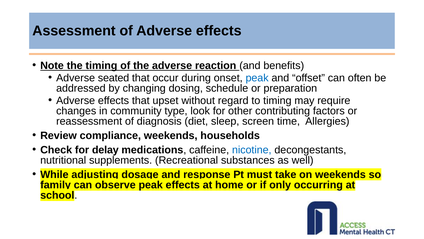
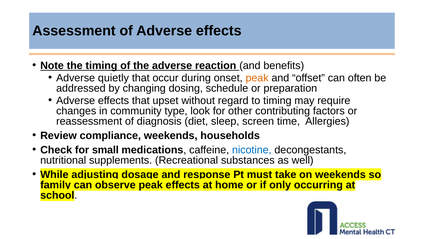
seated: seated -> quietly (113, 78)
peak colour: blue -> orange (257, 78)
delay: delay -> small (105, 150)
